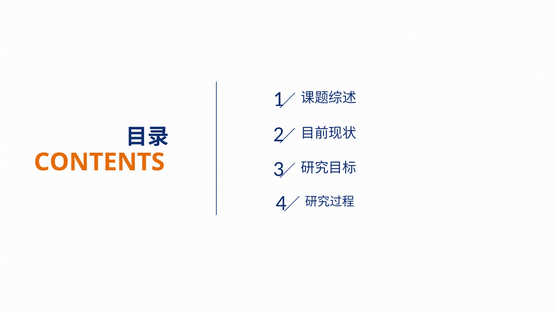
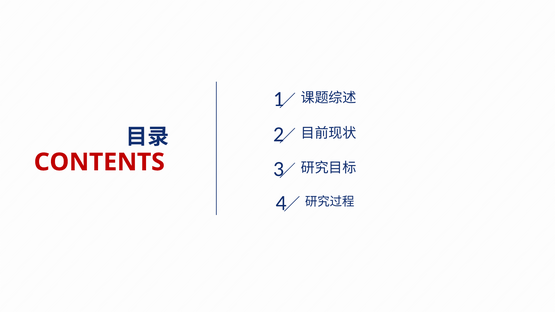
CONTENTS colour: orange -> red (99, 162)
